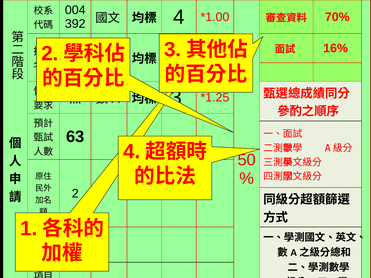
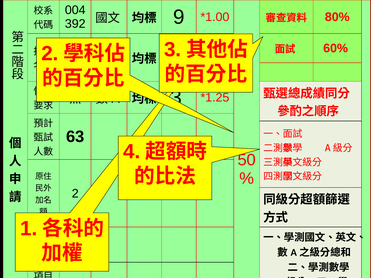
70%: 70% -> 80% (337, 17)
4: 4 -> 9 (179, 17)
16%: 16% -> 60% (336, 48)
